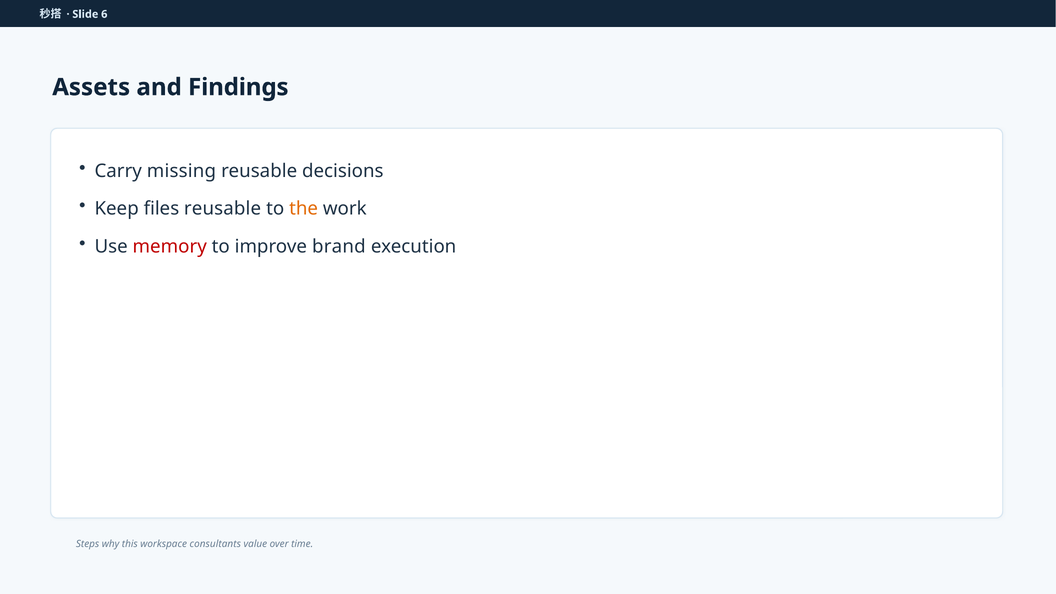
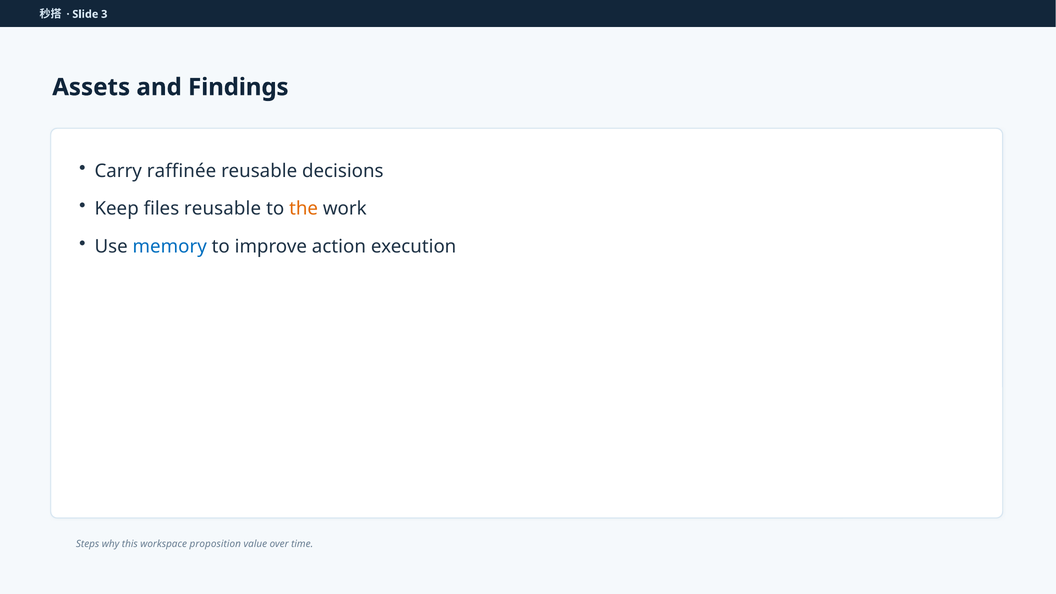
6: 6 -> 3 (104, 14)
missing: missing -> raffinée (182, 171)
memory colour: red -> blue (170, 247)
brand: brand -> action (339, 247)
consultants: consultants -> proposition (215, 544)
